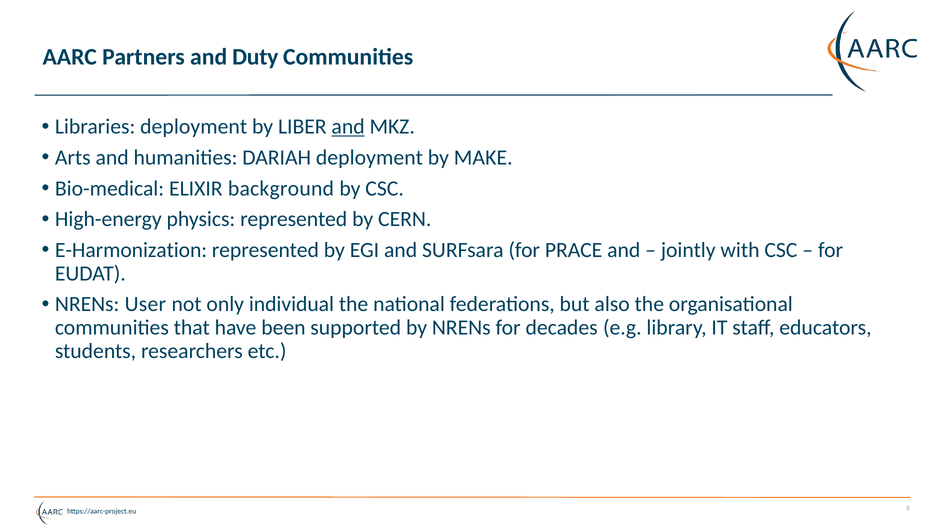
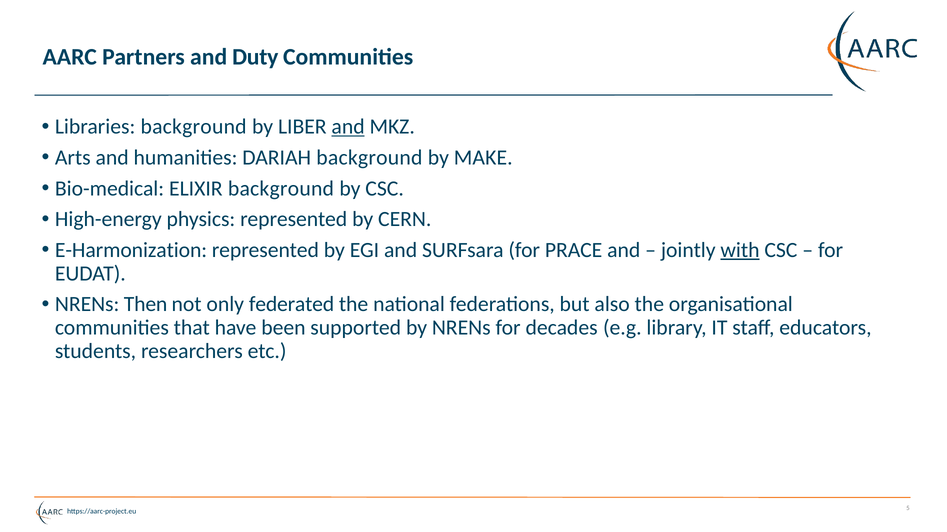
Libraries deployment: deployment -> background (194, 127)
DARIAH deployment: deployment -> background (369, 158)
with underline: none -> present (740, 250)
User: User -> Then (146, 305)
individual: individual -> federated (292, 305)
